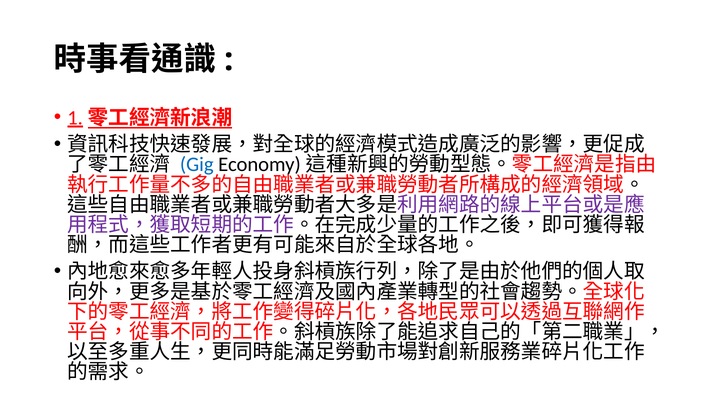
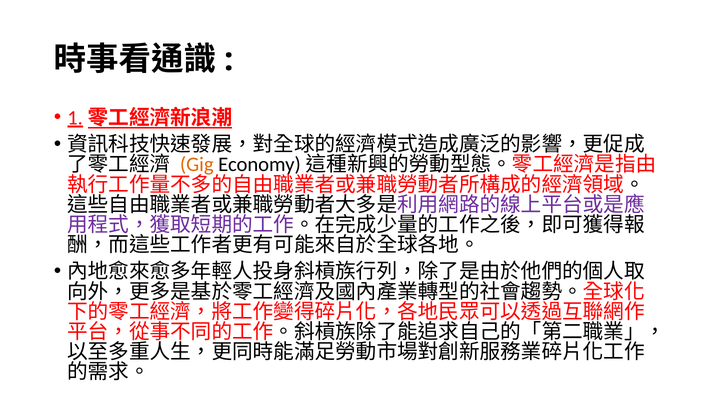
Gig colour: blue -> orange (197, 165)
